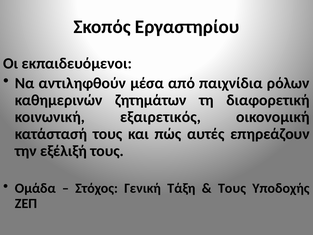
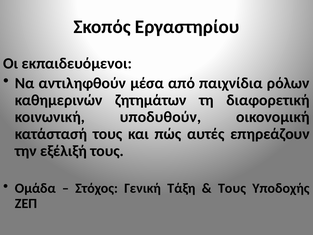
εξαιρετικός: εξαιρετικός -> υποδυθούν (160, 117)
